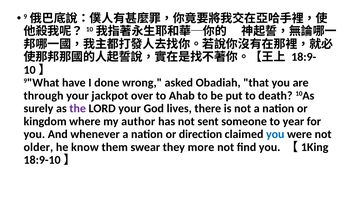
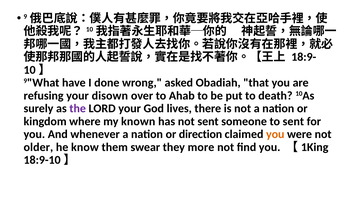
through: through -> refusing (44, 96)
jackpot: jackpot -> disown (110, 96)
author: author -> known (138, 121)
to year: year -> sent (293, 121)
you colour: blue -> orange (275, 134)
